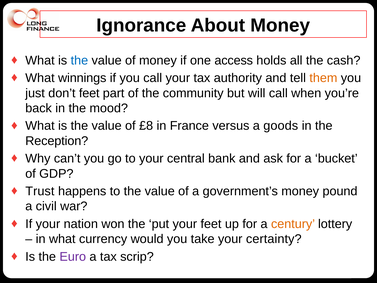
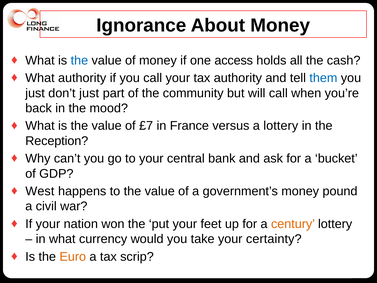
What winnings: winnings -> authority (82, 78)
them colour: orange -> blue (323, 78)
don’t feet: feet -> just (89, 93)
£8: £8 -> £7 (146, 126)
a goods: goods -> lottery (281, 126)
Trust: Trust -> West (40, 191)
Euro colour: purple -> orange (73, 256)
